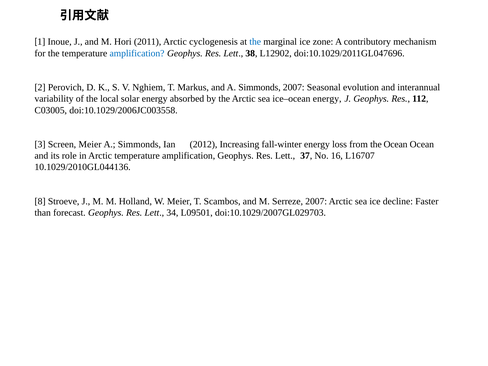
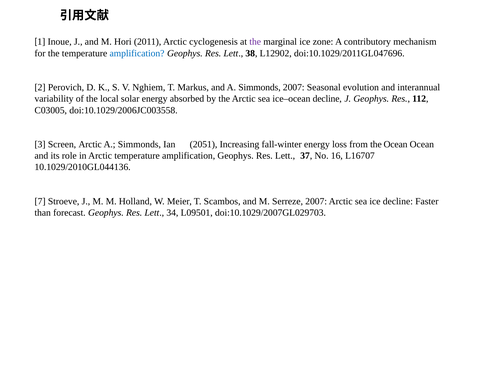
the colour: blue -> purple (255, 42)
ice–ocean energy: energy -> decline (327, 99)
Screen Meier: Meier -> Arctic (90, 144)
2012: 2012 -> 2051 (204, 144)
8: 8 -> 7 (40, 201)
